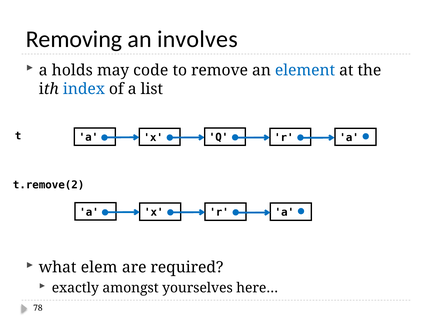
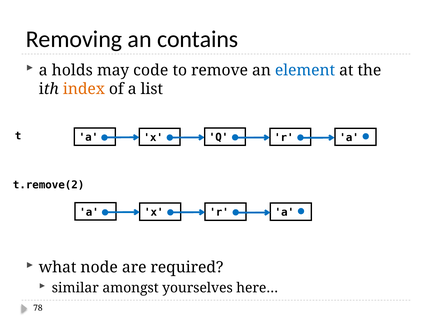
involves: involves -> contains (198, 39)
index colour: blue -> orange (84, 89)
elem: elem -> node (99, 267)
exactly: exactly -> similar (75, 288)
